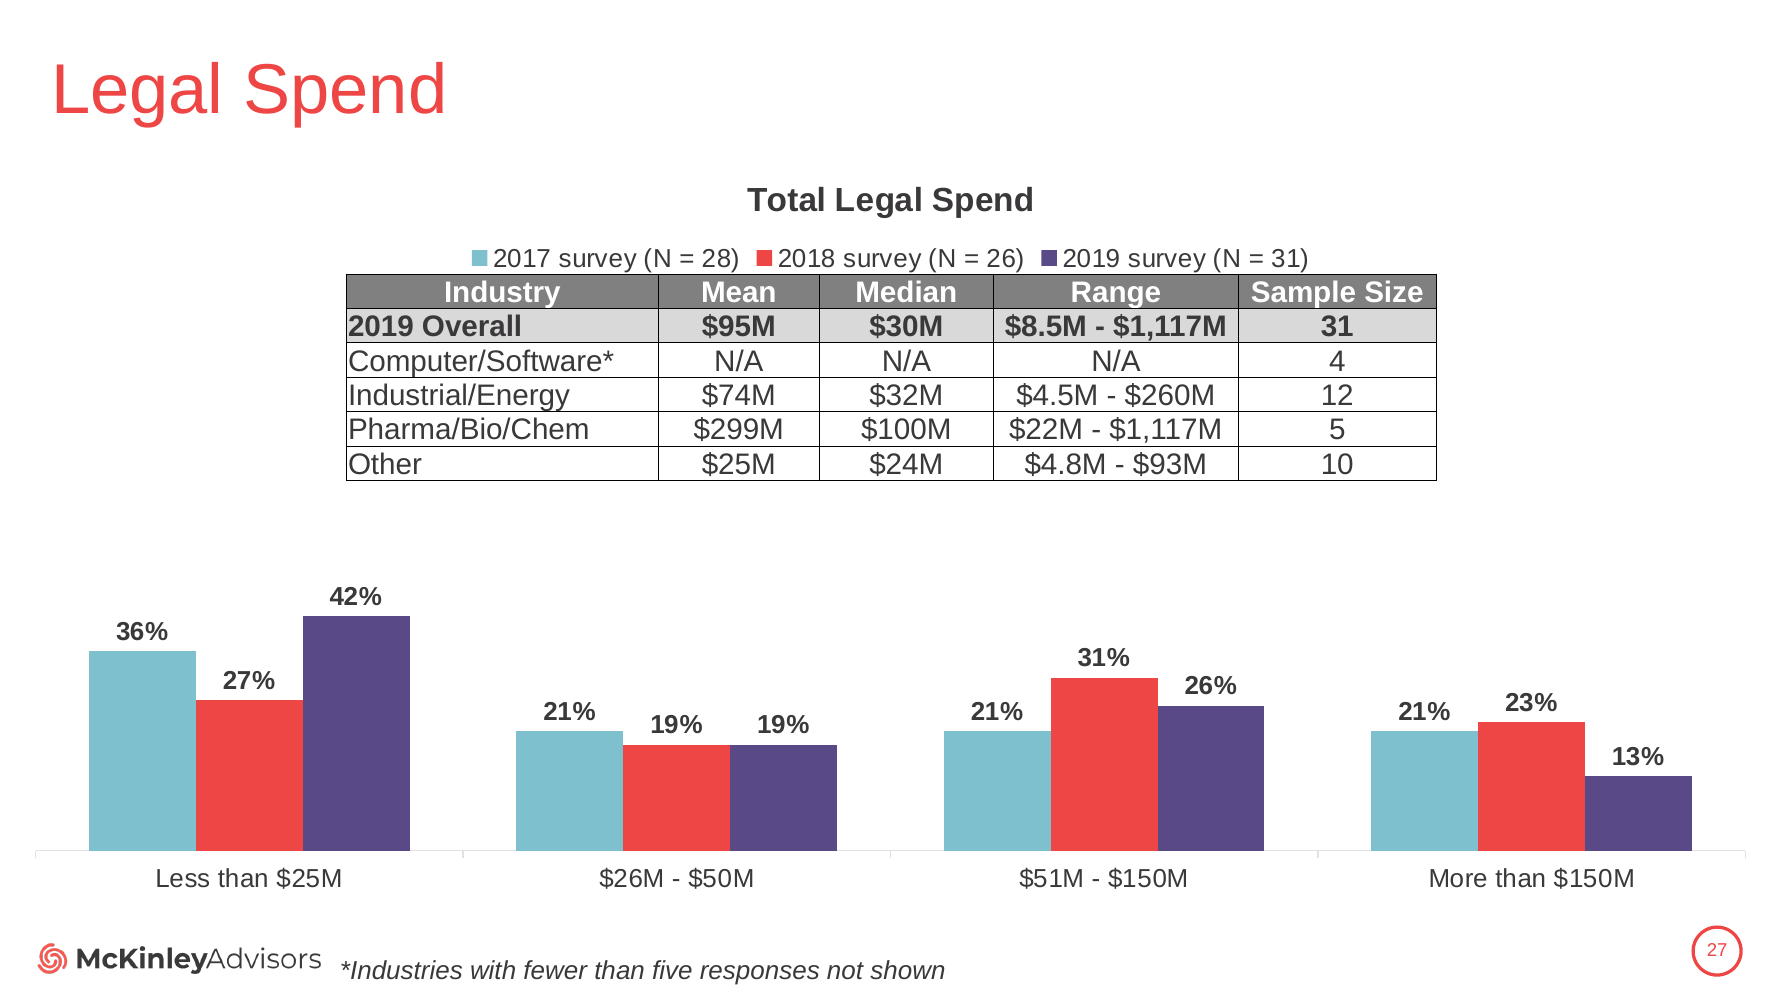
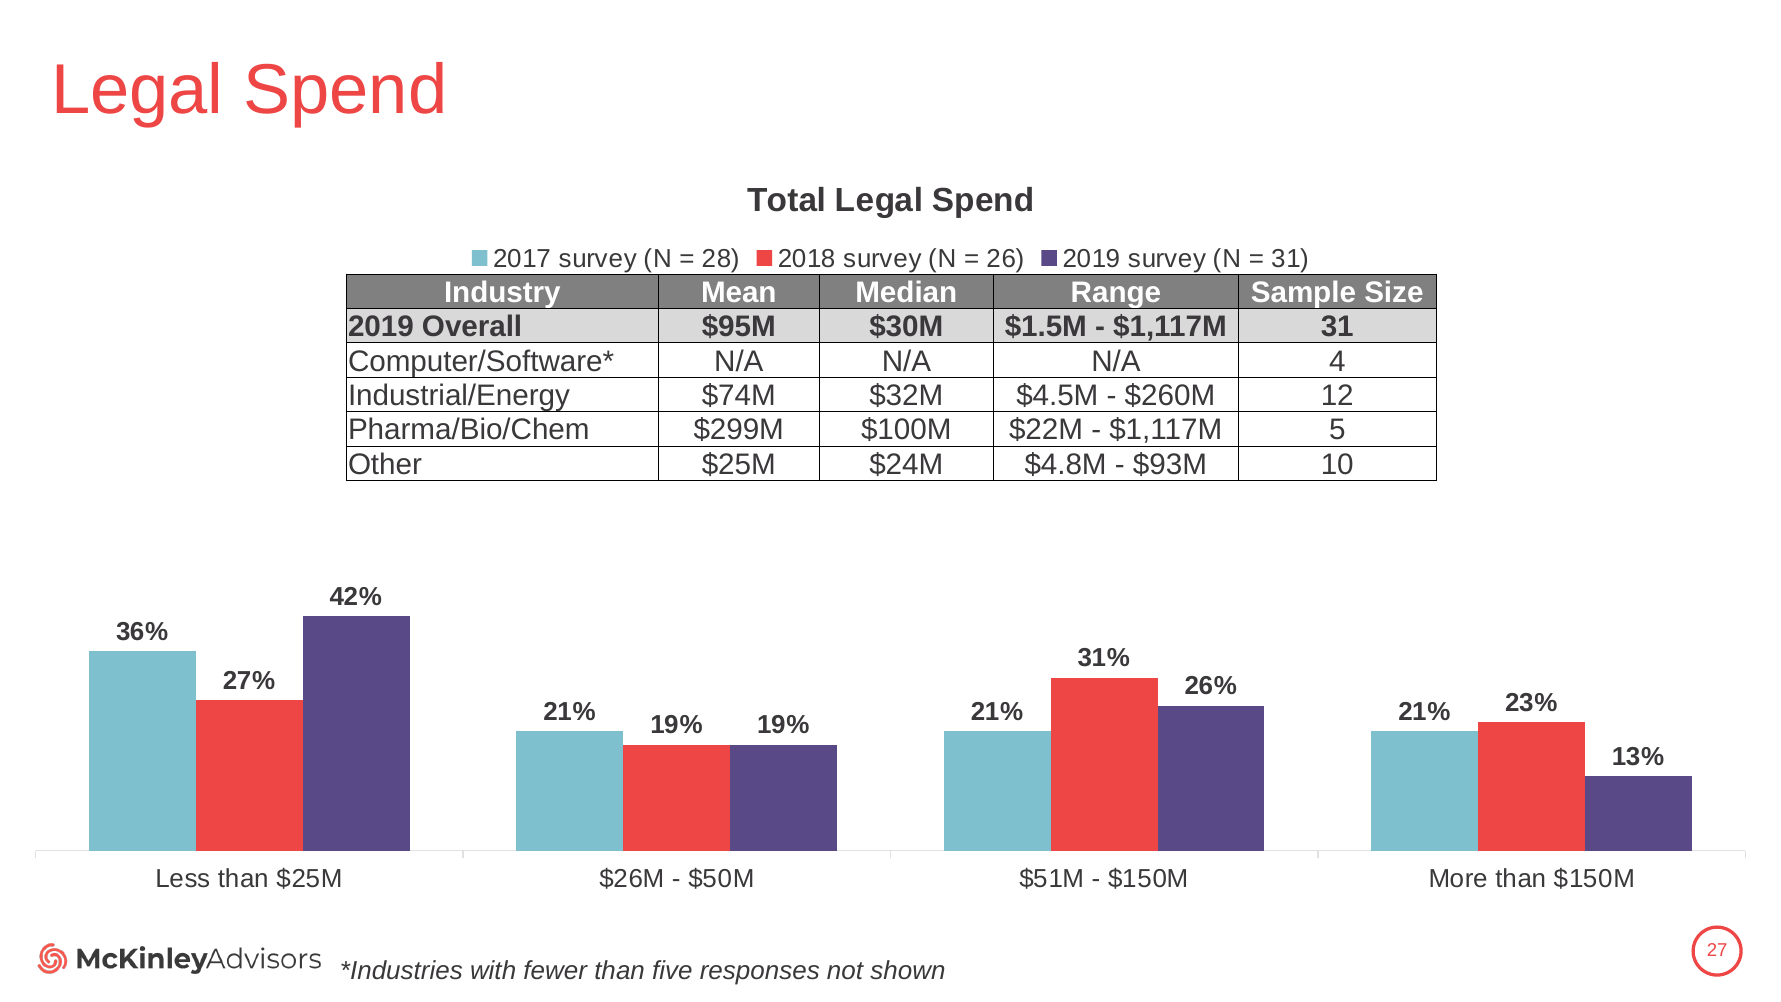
$8.5M: $8.5M -> $1.5M (1046, 327)
